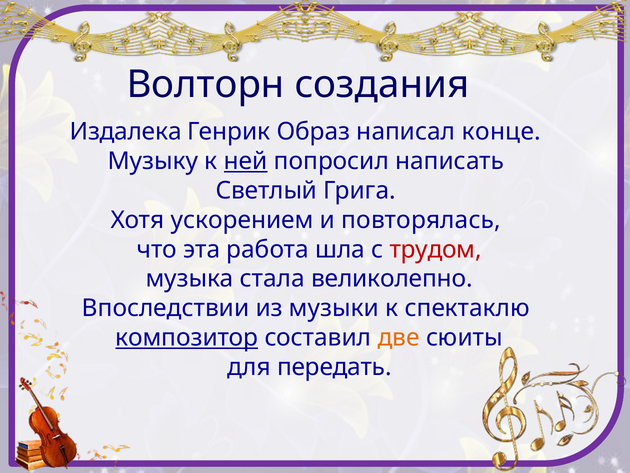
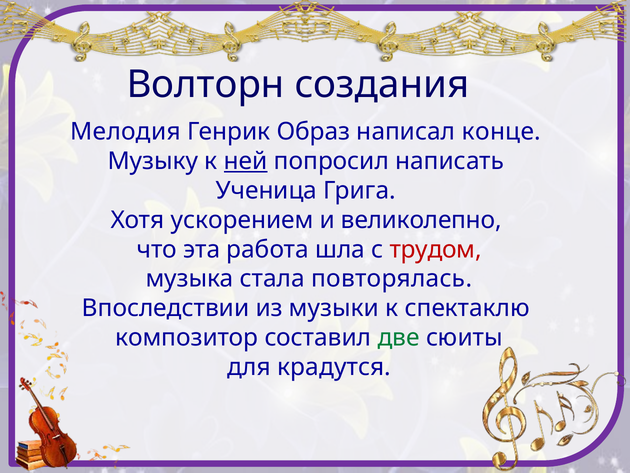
Издалека: Издалека -> Мелодия (125, 132)
Светлый: Светлый -> Ученица (266, 190)
повторялась: повторялась -> великолепно (421, 220)
великолепно: великолепно -> повторялась (392, 279)
композитор underline: present -> none (187, 337)
две colour: orange -> green (399, 337)
передать: передать -> крадутся (334, 367)
